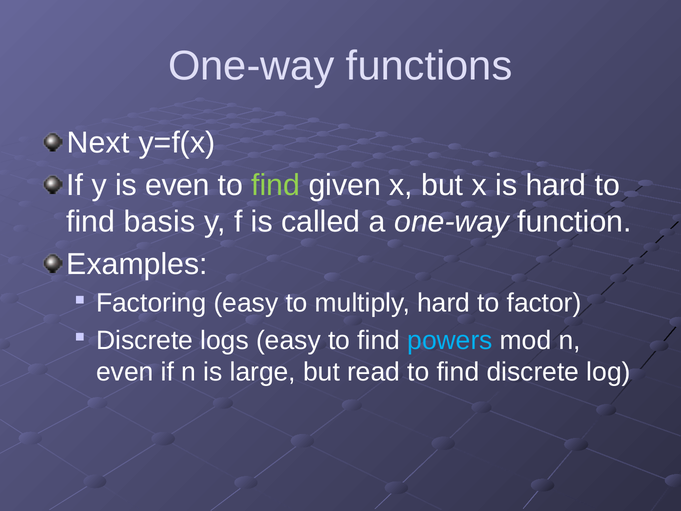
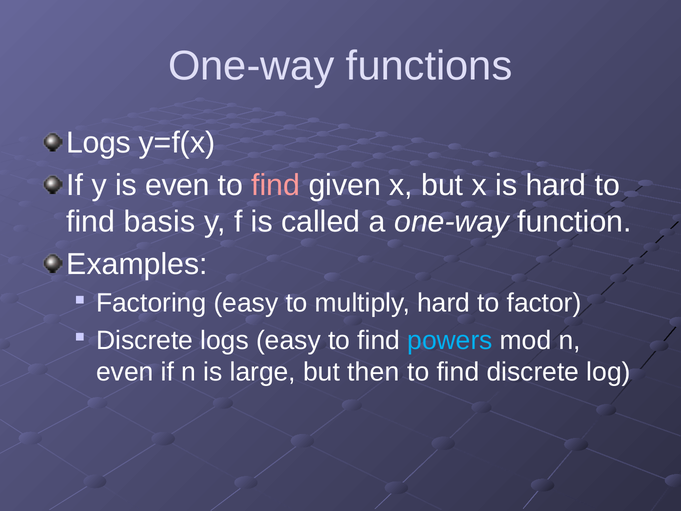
Next: Next -> Logs (99, 143)
find colour: light green -> pink (276, 185)
read: read -> then (373, 372)
